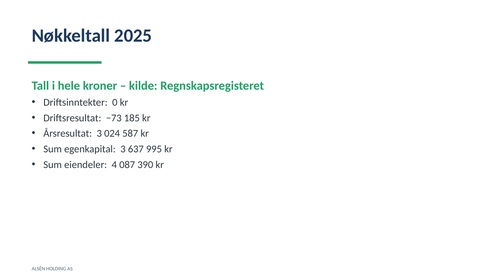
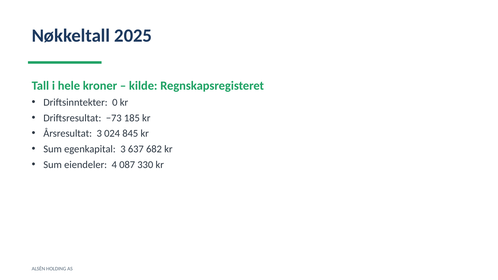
587: 587 -> 845 (130, 134)
995: 995 -> 682 (154, 149)
390: 390 -> 330 (145, 165)
